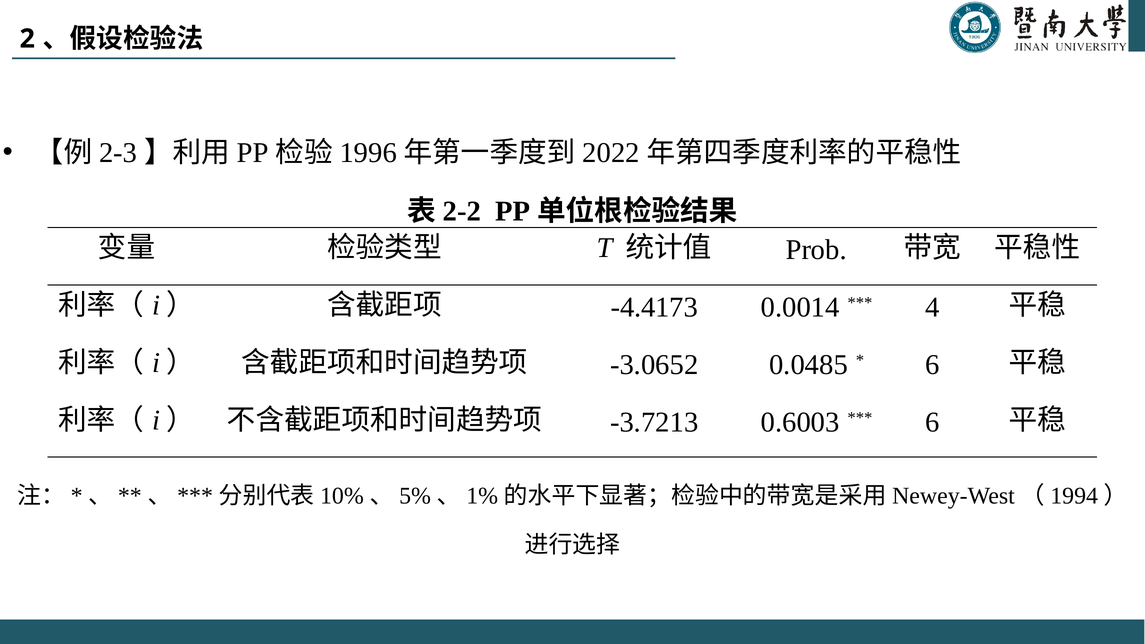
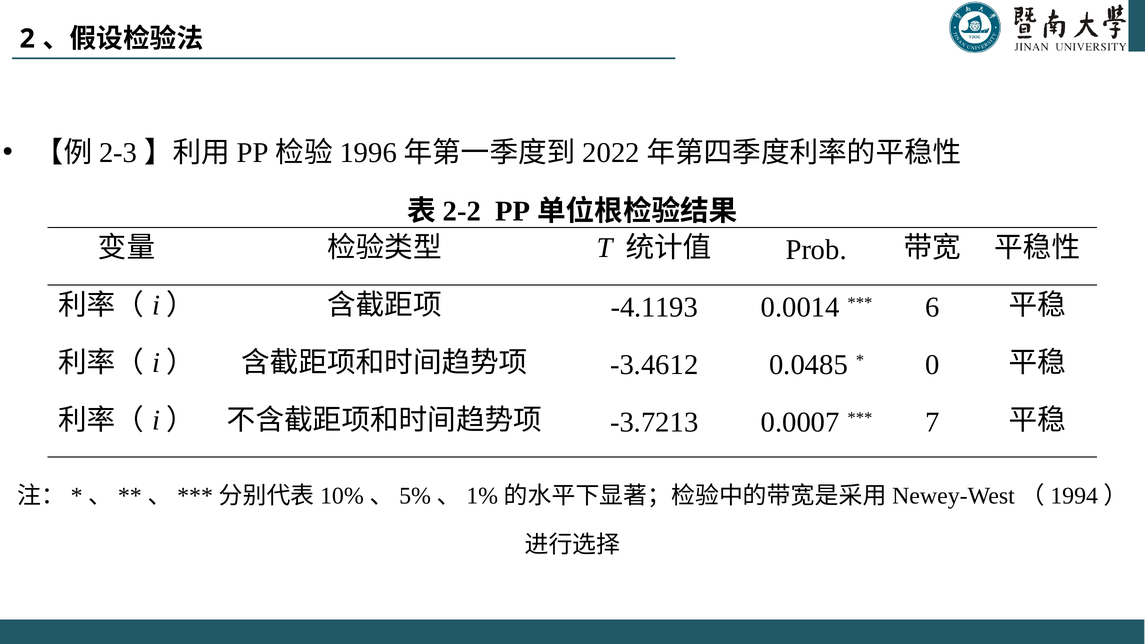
-4.4173: -4.4173 -> -4.1193 (654, 308)
4: 4 -> 6 (932, 308)
-3.0652: -3.0652 -> -3.4612 (654, 365)
6: 6 -> 0 (932, 365)
0.6003: 0.6003 -> 0.0007 (800, 423)
6: 6 -> 7 (932, 423)
